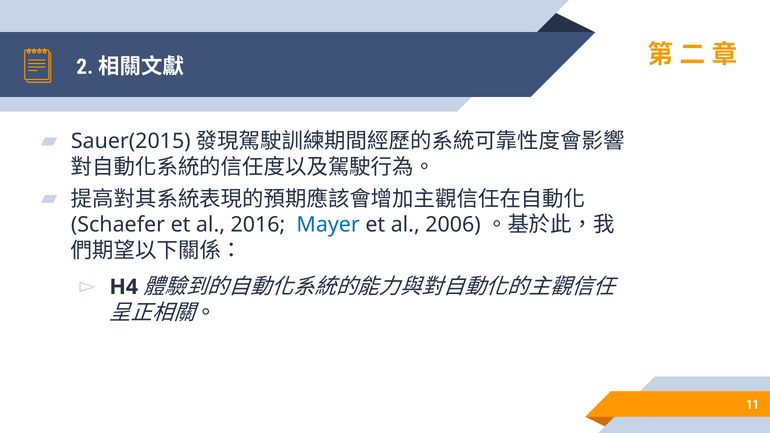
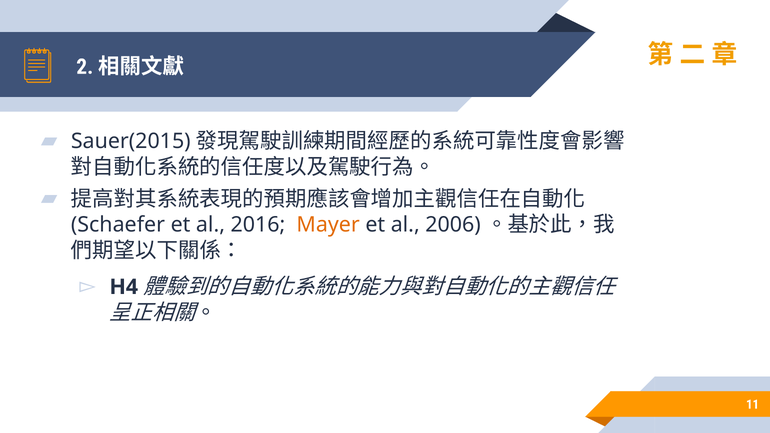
Mayer colour: blue -> orange (328, 225)
